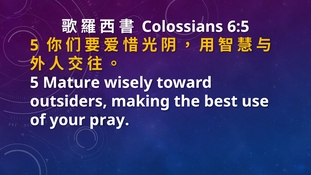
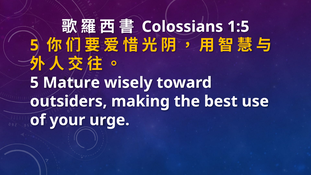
6:5: 6:5 -> 1:5 (238, 27)
pray: pray -> urge (109, 120)
